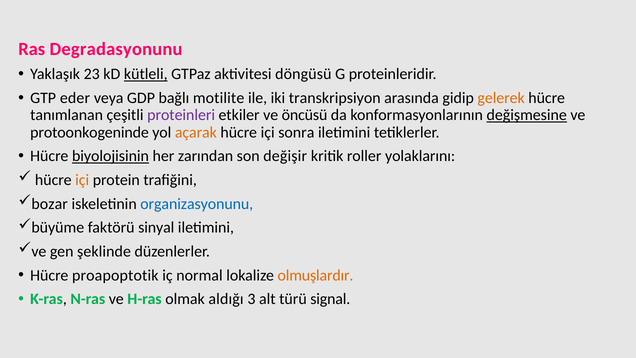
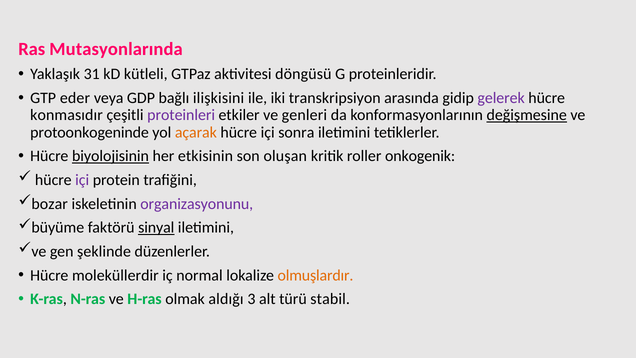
Degradasyonunu: Degradasyonunu -> Mutasyonlarında (116, 49)
23: 23 -> 31 (92, 74)
kütleli underline: present -> none (146, 74)
motilite: motilite -> ilişkisini (219, 98)
gelerek colour: orange -> purple (501, 98)
tanımlanan: tanımlanan -> konmasıdır (67, 115)
öncüsü: öncüsü -> genleri (304, 115)
zarından: zarından -> etkisinin (205, 156)
değişir: değişir -> oluşan (285, 156)
yolaklarını: yolaklarını -> onkogenik (420, 156)
içi colour: orange -> purple (82, 180)
organizasyonunu colour: blue -> purple (197, 204)
sinyal underline: none -> present (156, 227)
proapoptotik: proapoptotik -> moleküllerdir (115, 275)
signal: signal -> stabil (330, 299)
